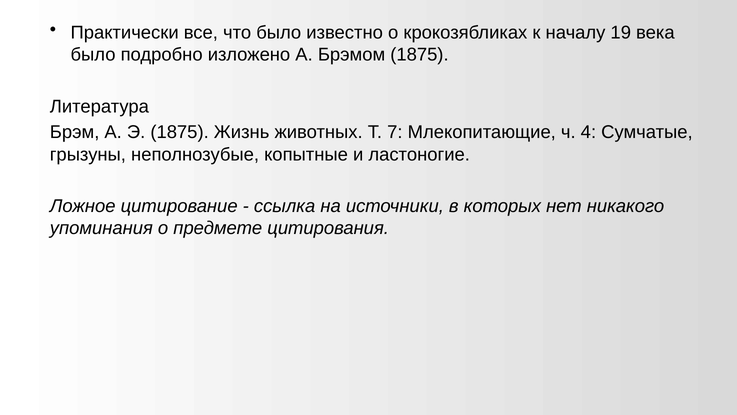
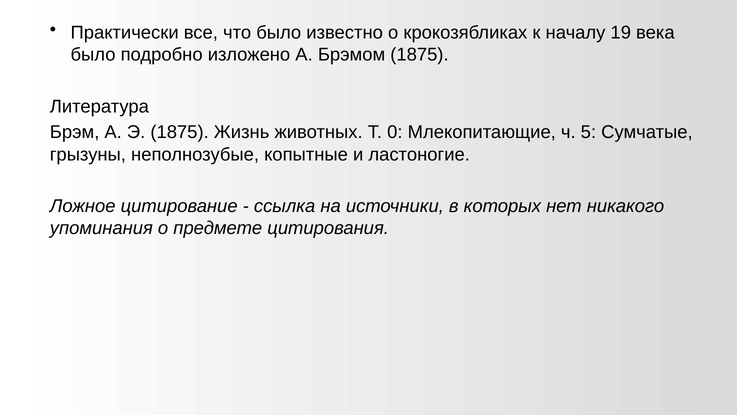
7: 7 -> 0 (395, 132)
4: 4 -> 5 (588, 132)
